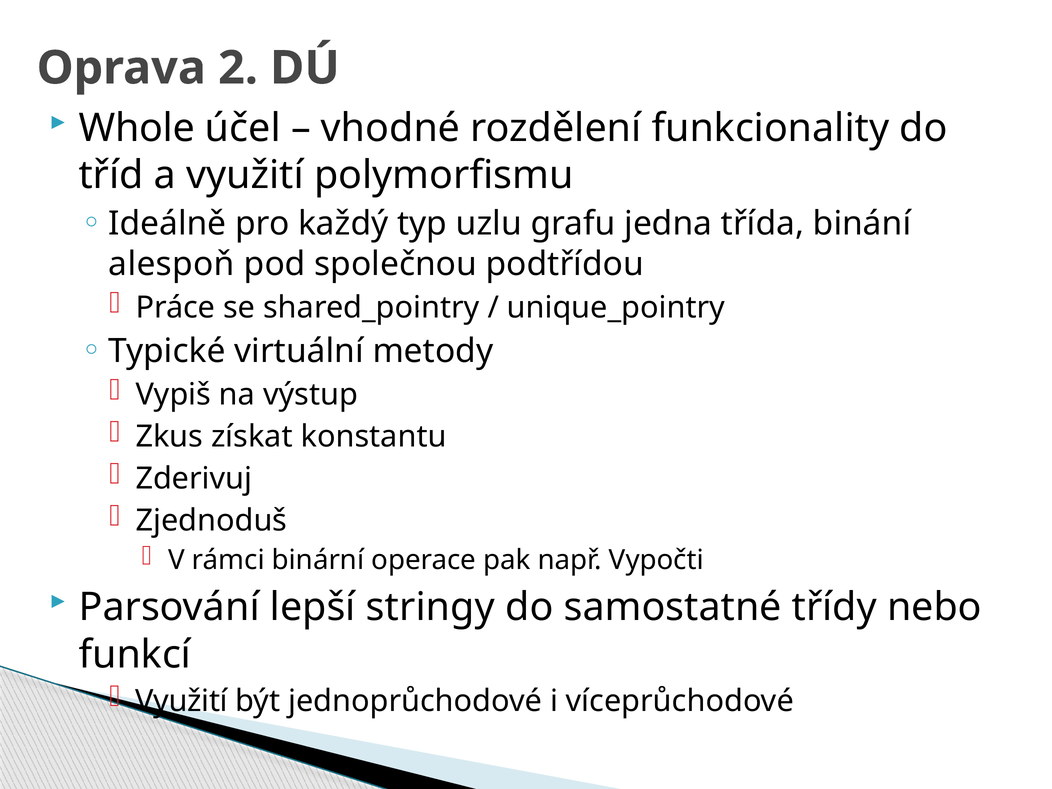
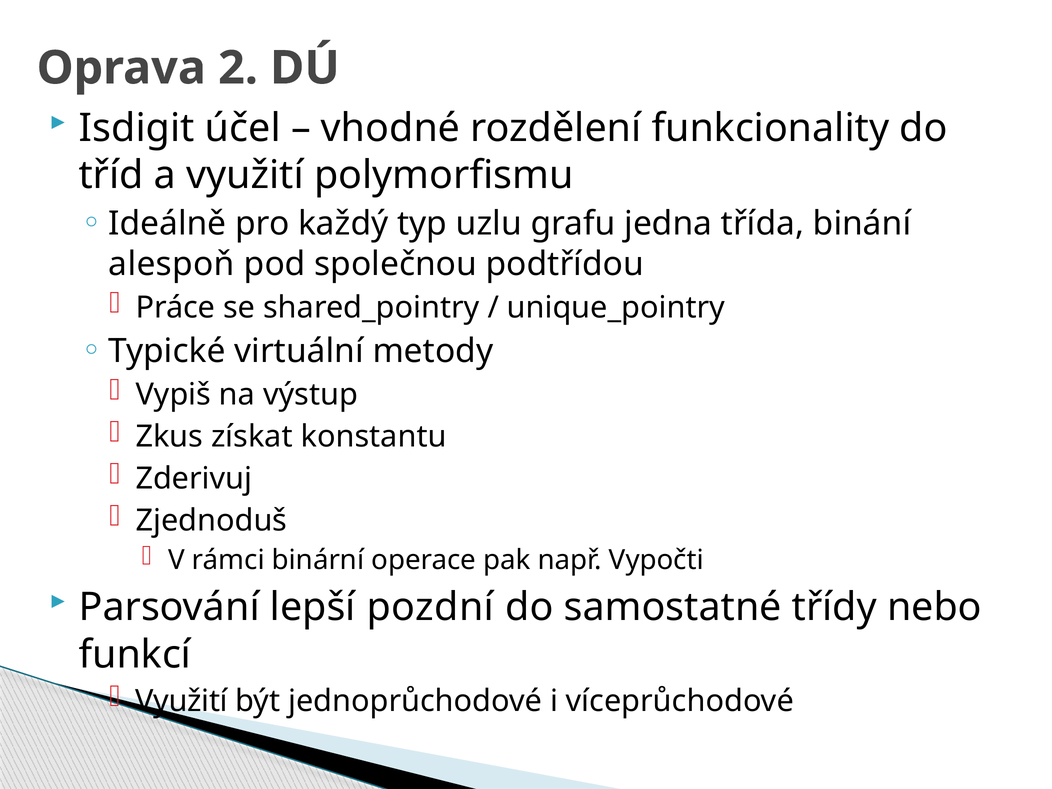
Whole: Whole -> Isdigit (137, 128)
stringy: stringy -> pozdní (430, 607)
